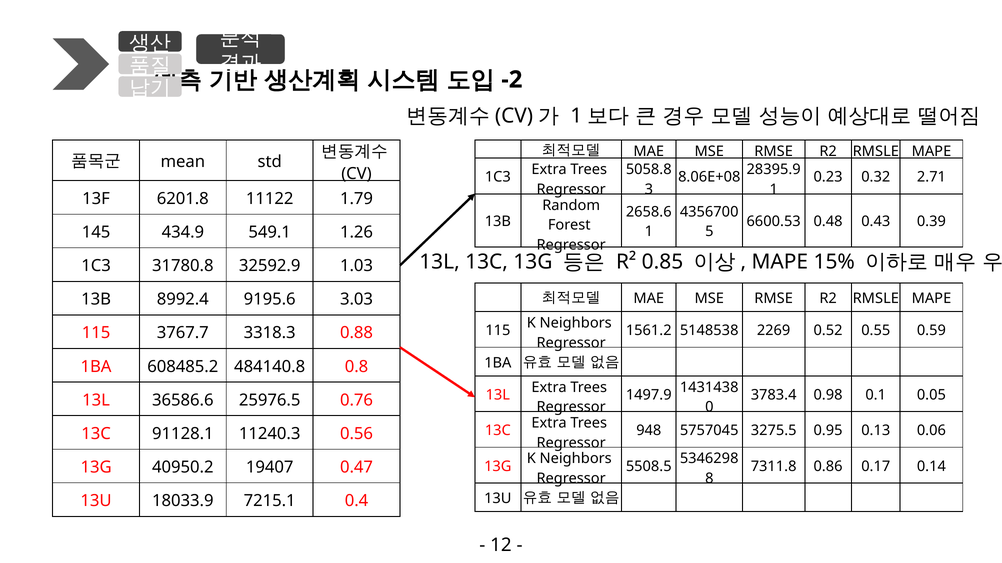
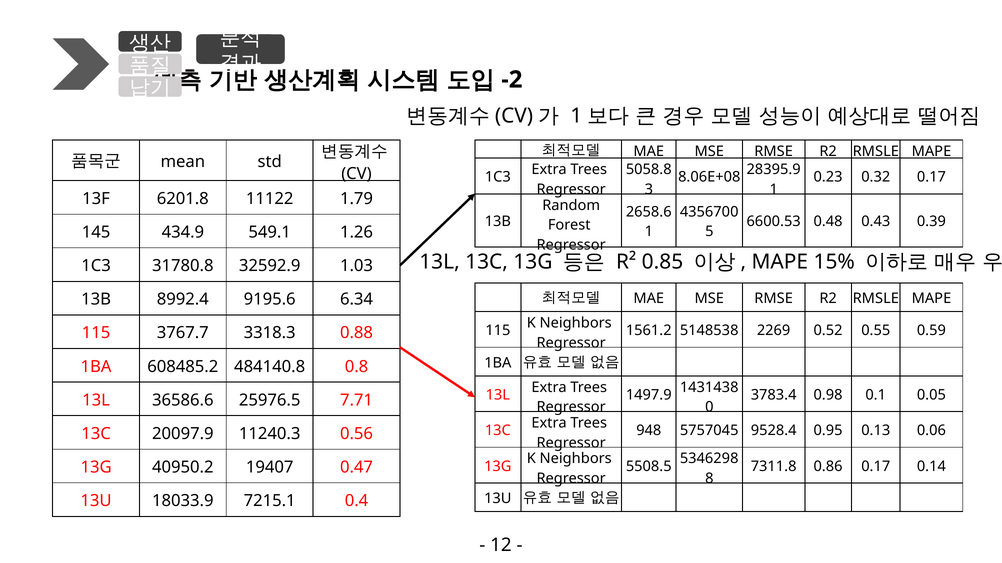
0.32 2.71: 2.71 -> 0.17 (931, 177)
3.03: 3.03 -> 6.34 (357, 300)
0.76: 0.76 -> 7.71 (357, 401)
3275.5: 3275.5 -> 9528.4 (774, 431)
91128.1: 91128.1 -> 20097.9 (183, 434)
